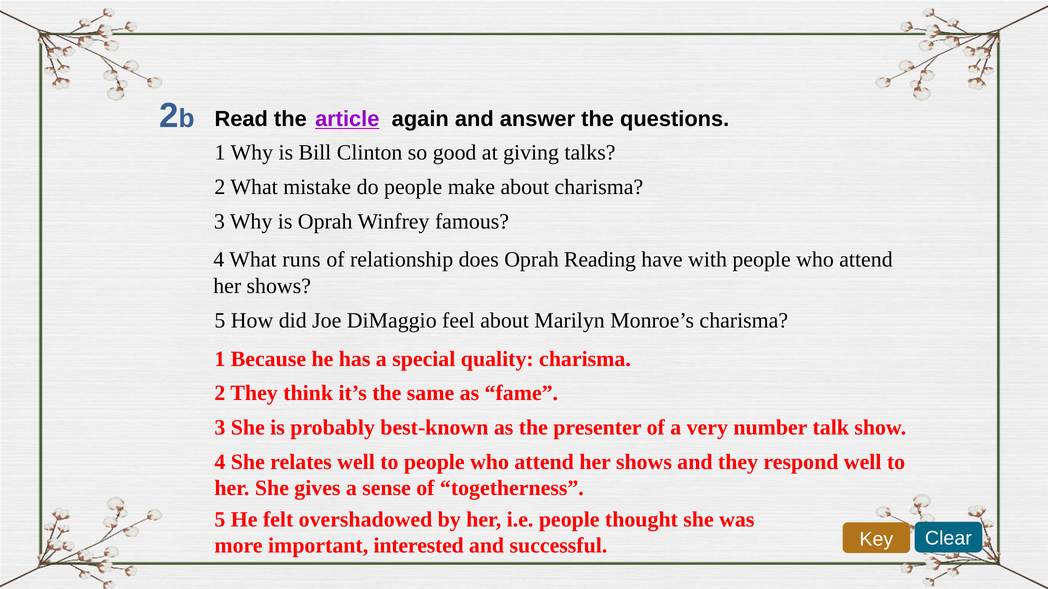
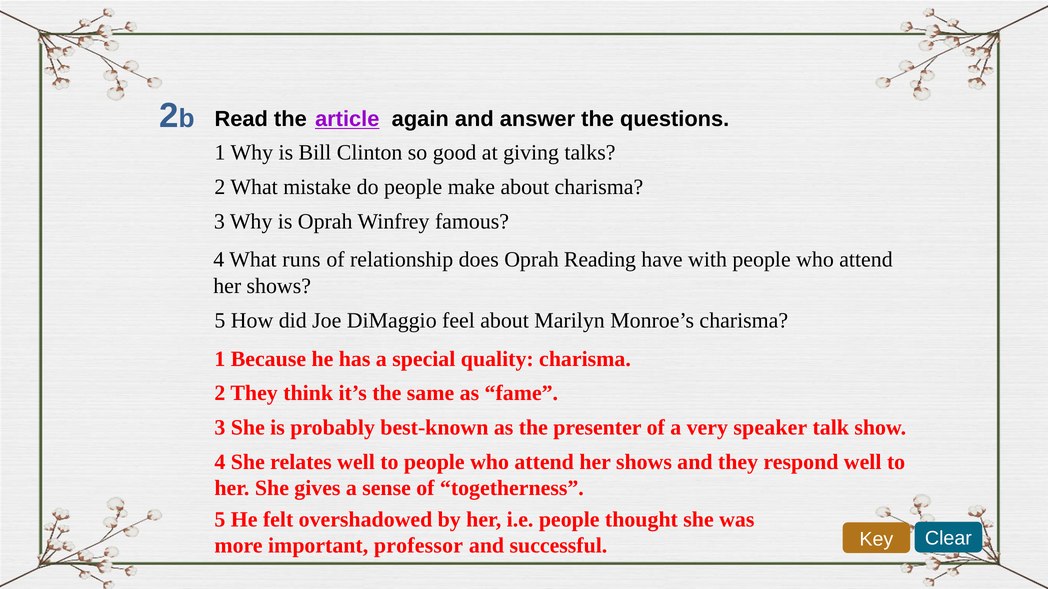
number: number -> speaker (770, 428)
interested: interested -> professor (418, 546)
